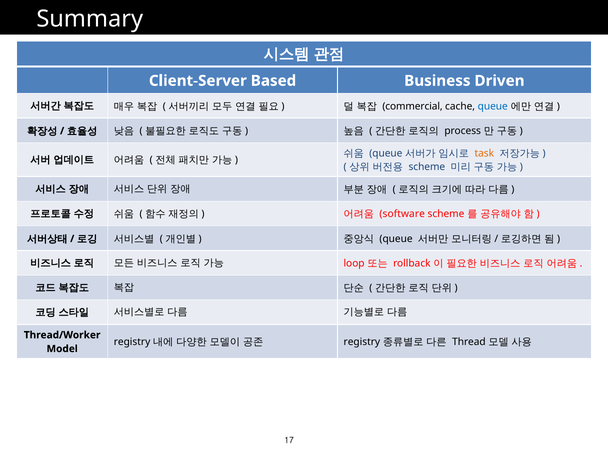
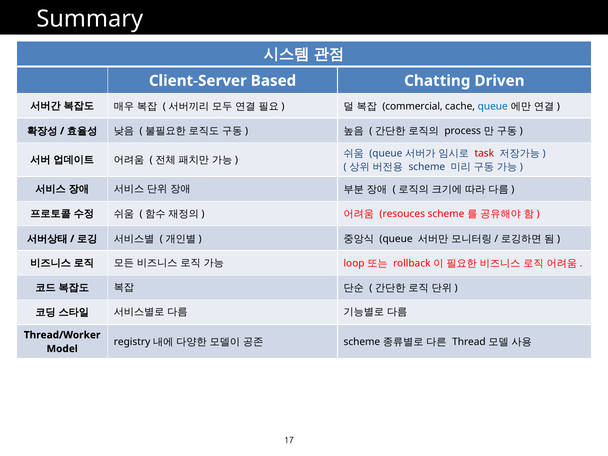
Business: Business -> Chatting (437, 81)
task colour: orange -> red (484, 153)
software: software -> resouces (402, 214)
registry: registry -> scheme (362, 342)
